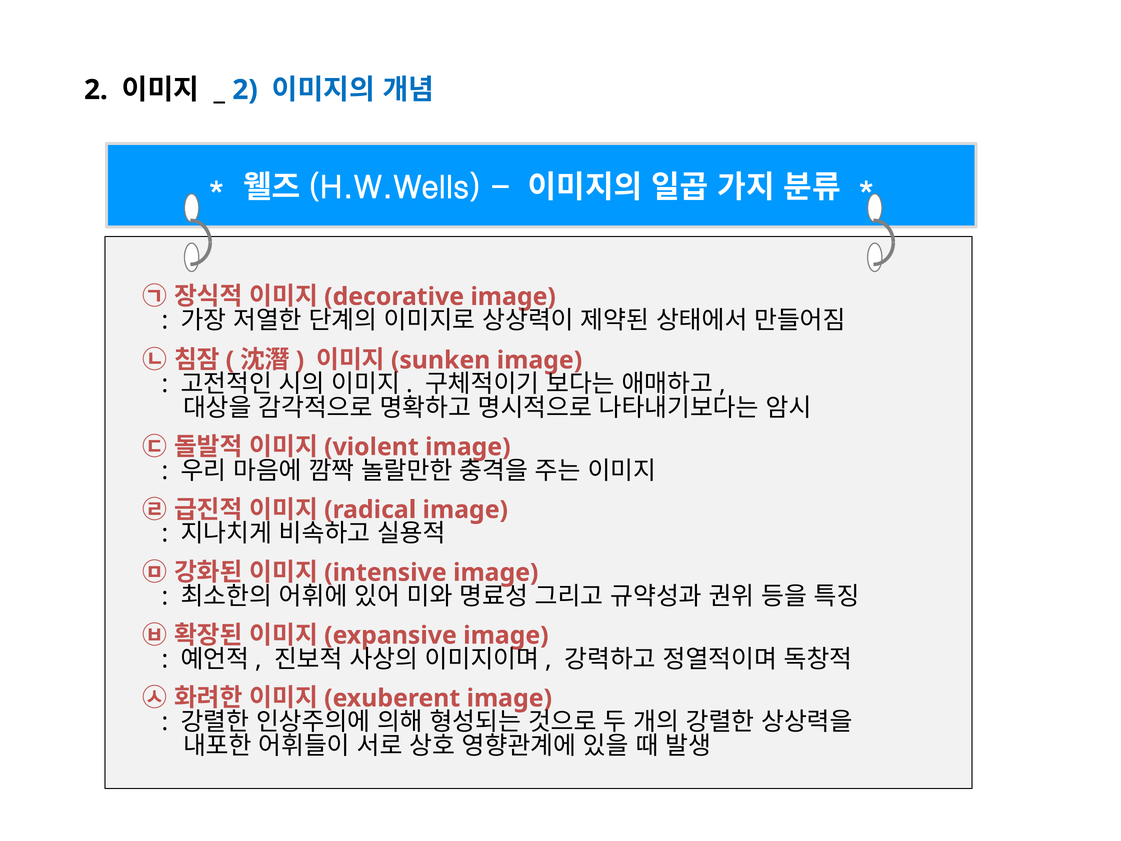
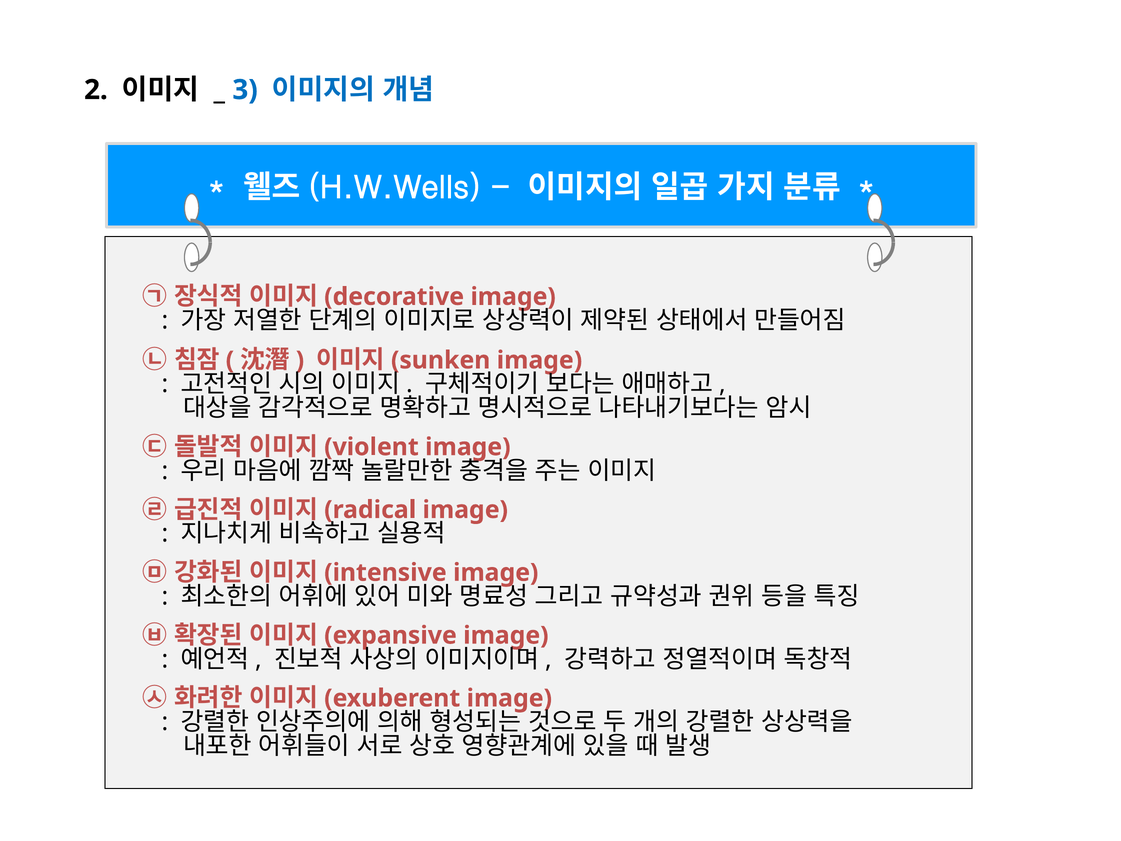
2: 2 -> 3 (245, 90)
